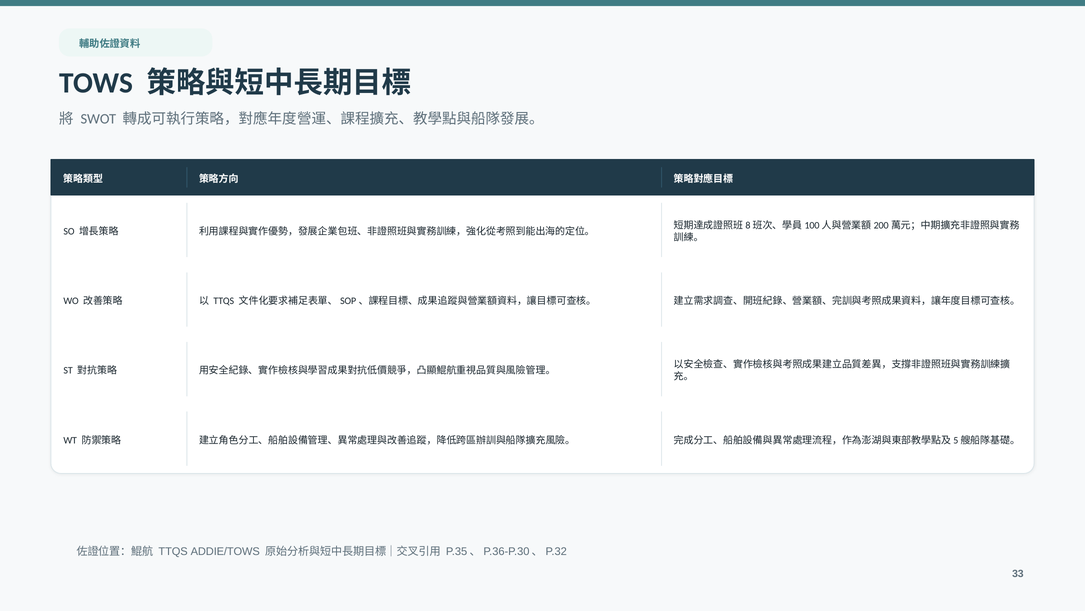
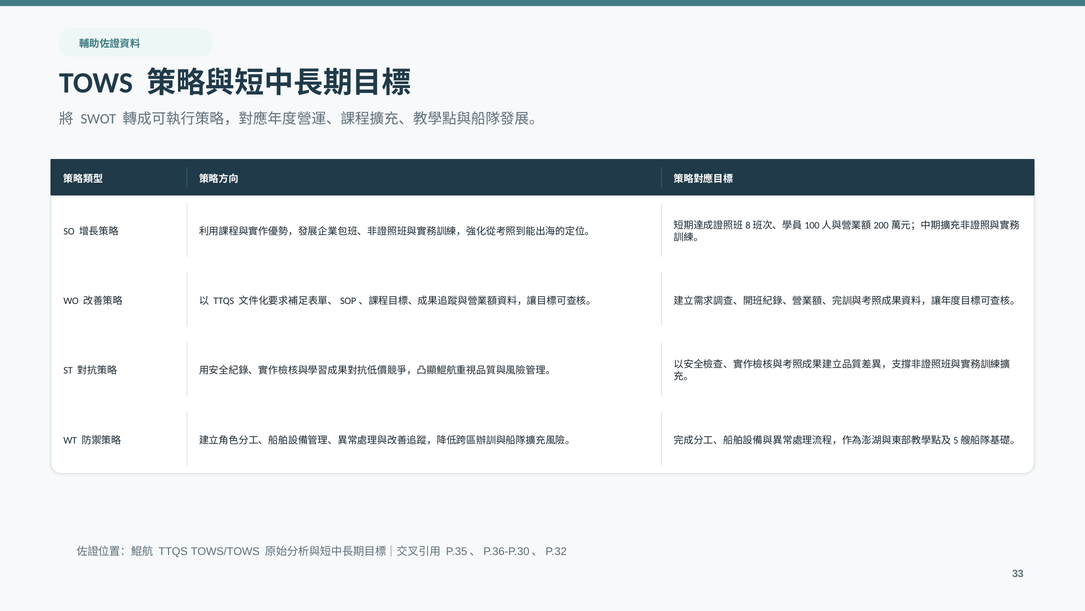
ADDIE/TOWS: ADDIE/TOWS -> TOWS/TOWS (225, 551)
